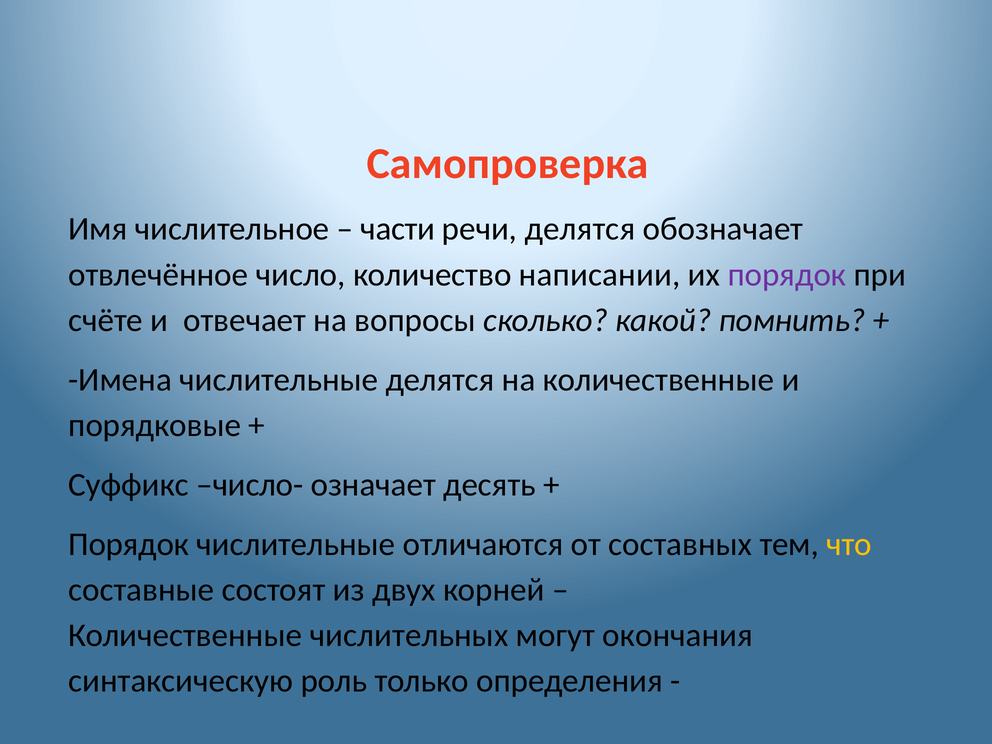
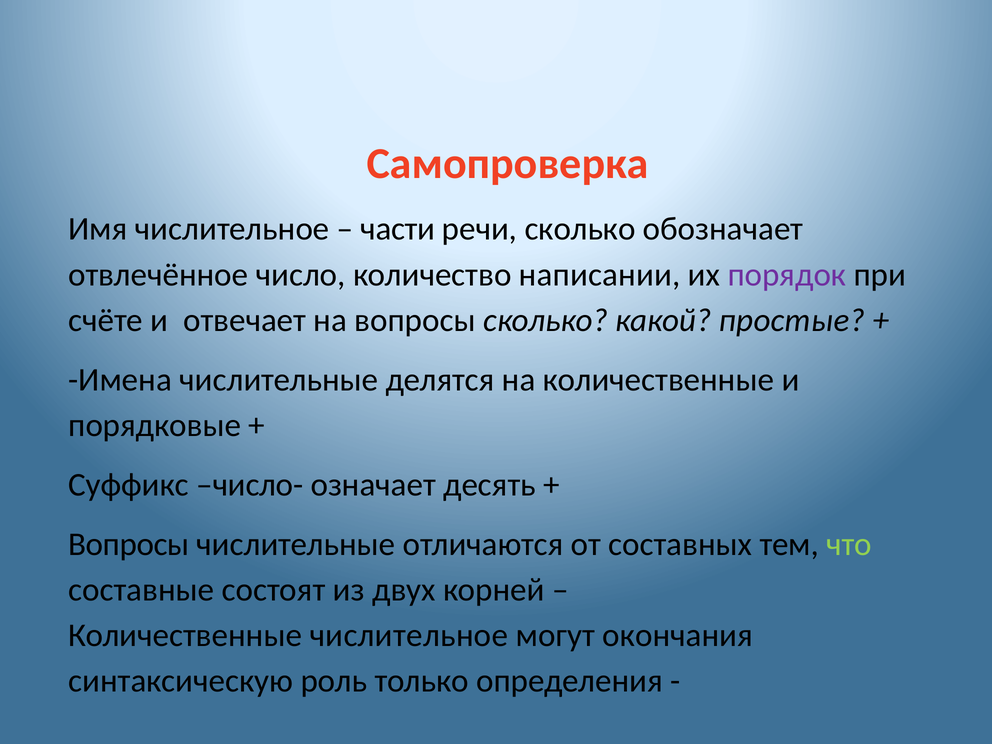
речи делятся: делятся -> сколько (580, 229)
помнить: помнить -> простые (792, 320)
Порядок: Порядок -> Вопросы (129, 544)
что colour: yellow -> light green (849, 544)
Количественные числительных: числительных -> числительное (409, 635)
